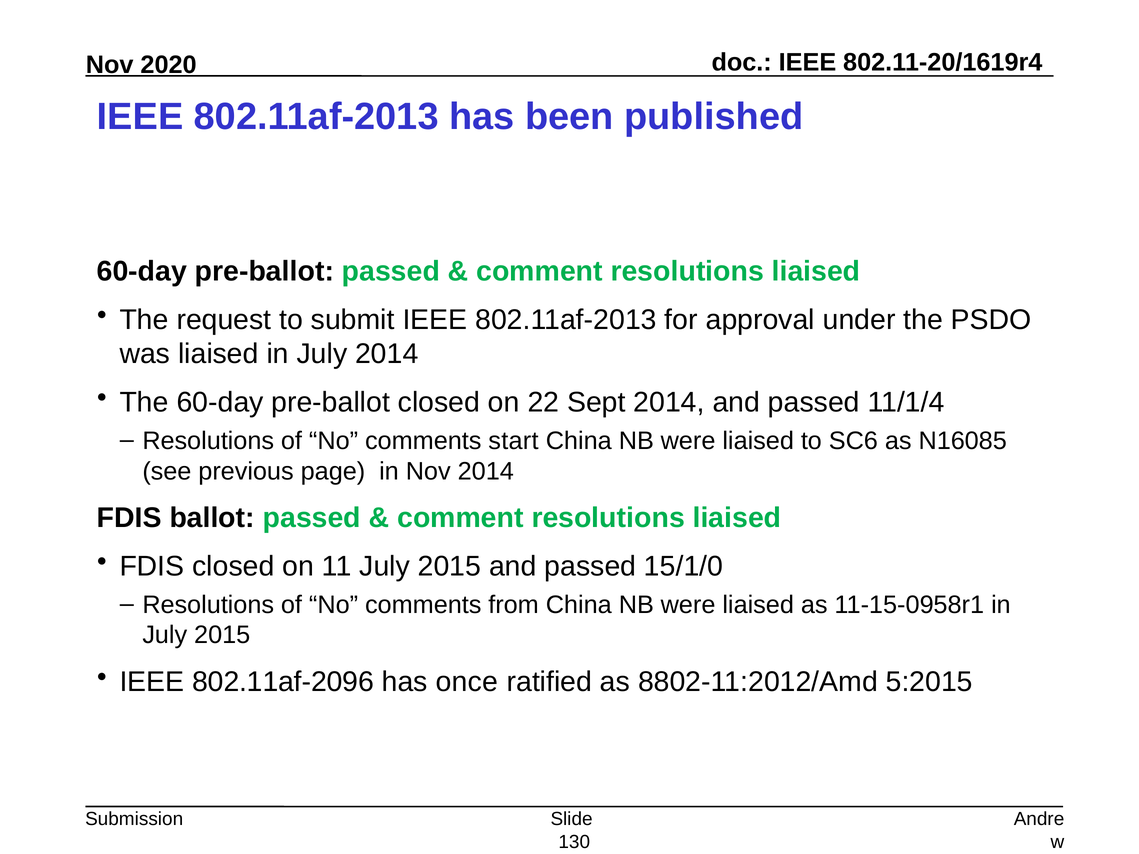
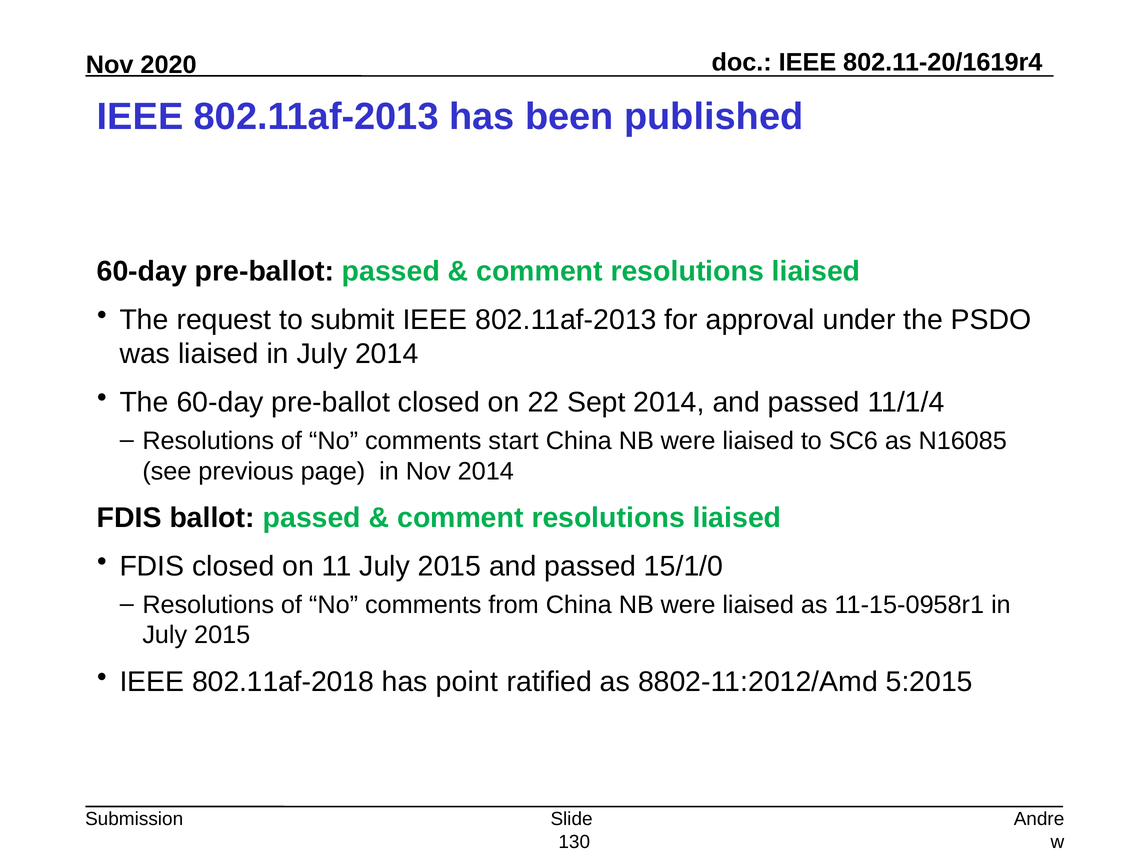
802.11af-2096: 802.11af-2096 -> 802.11af-2018 (283, 682)
once: once -> point (467, 682)
